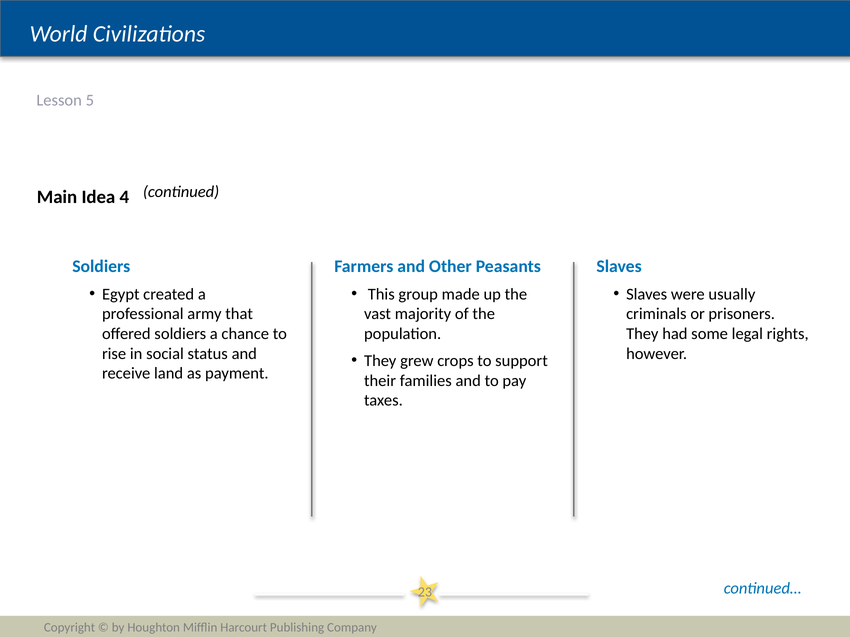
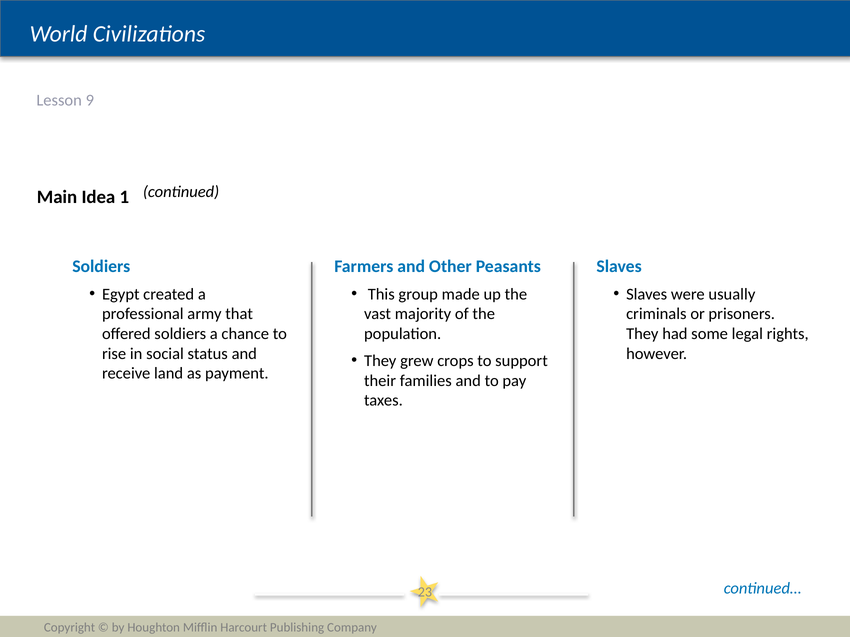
5: 5 -> 9 (90, 100)
4: 4 -> 1 (124, 197)
